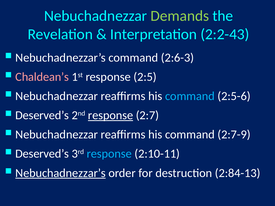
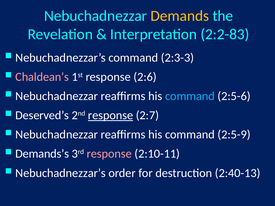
Demands colour: light green -> yellow (180, 16)
2:2-43: 2:2-43 -> 2:2-83 (225, 34)
2:6-3: 2:6-3 -> 2:3-3 (177, 58)
2:5: 2:5 -> 2:6 (145, 77)
2:7-9: 2:7-9 -> 2:5-9 (234, 135)
Deserved’s: Deserved’s -> Demands’s (42, 154)
response colour: light blue -> pink (109, 154)
Nebuchadnezzar’s underline: present -> none (61, 173)
2:84-13: 2:84-13 -> 2:40-13 (238, 173)
